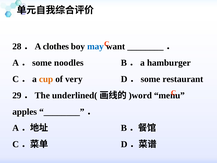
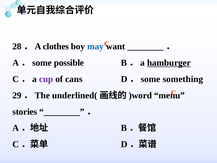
noodles: noodles -> possible (69, 63)
hamburger underline: none -> present (169, 63)
cup colour: orange -> purple (46, 79)
very: very -> cans (74, 79)
restaurant: restaurant -> something (183, 79)
apples: apples -> stories (25, 112)
